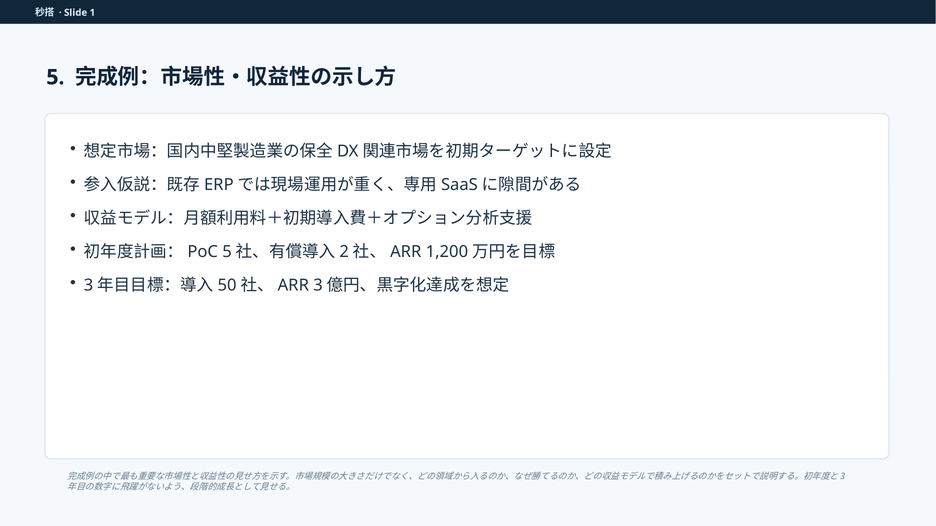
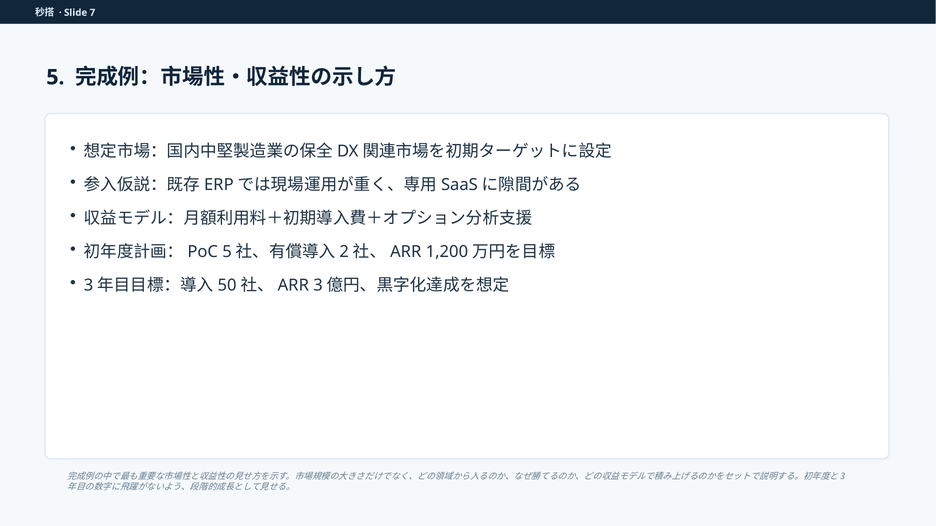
1: 1 -> 7 (92, 13)
